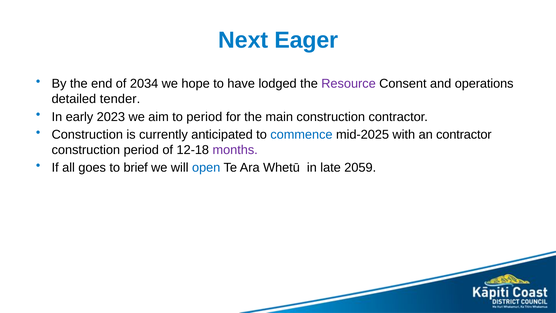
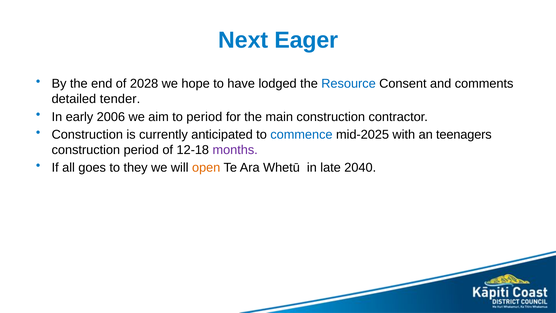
2034: 2034 -> 2028 (144, 84)
Resource colour: purple -> blue (349, 84)
operations: operations -> comments (484, 84)
2023: 2023 -> 2006 (111, 117)
an contractor: contractor -> teenagers (464, 135)
brief: brief -> they (136, 168)
open colour: blue -> orange (206, 168)
2059: 2059 -> 2040 (360, 168)
